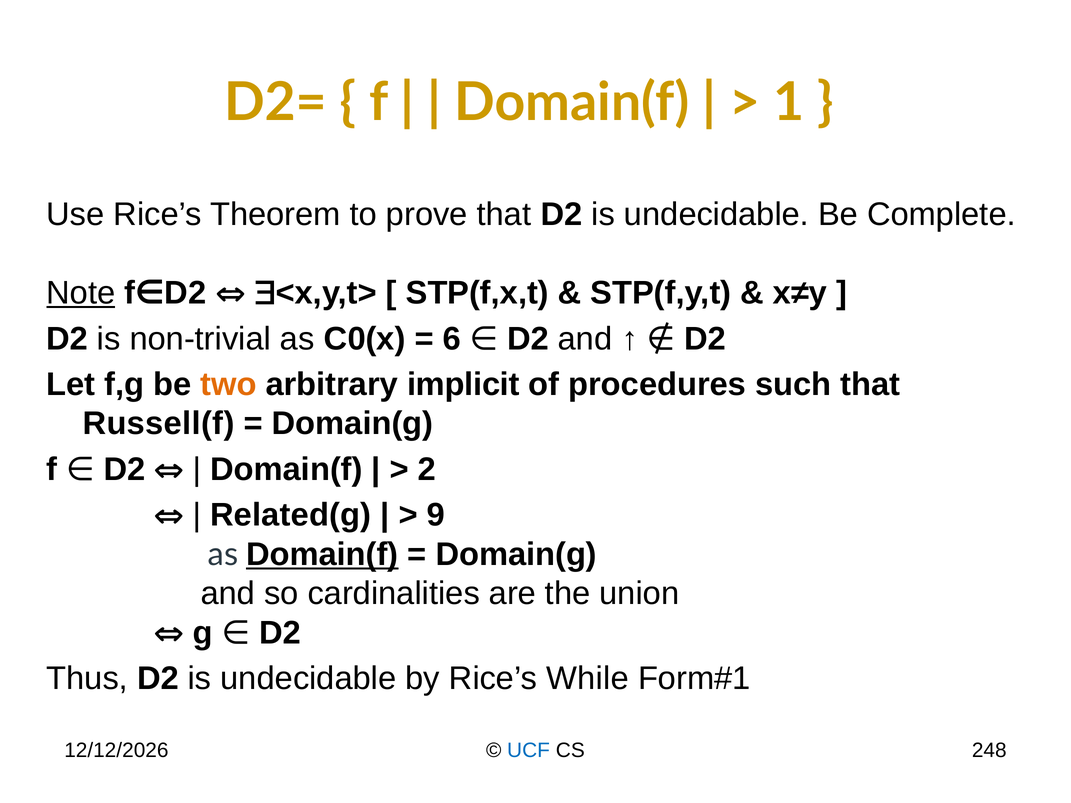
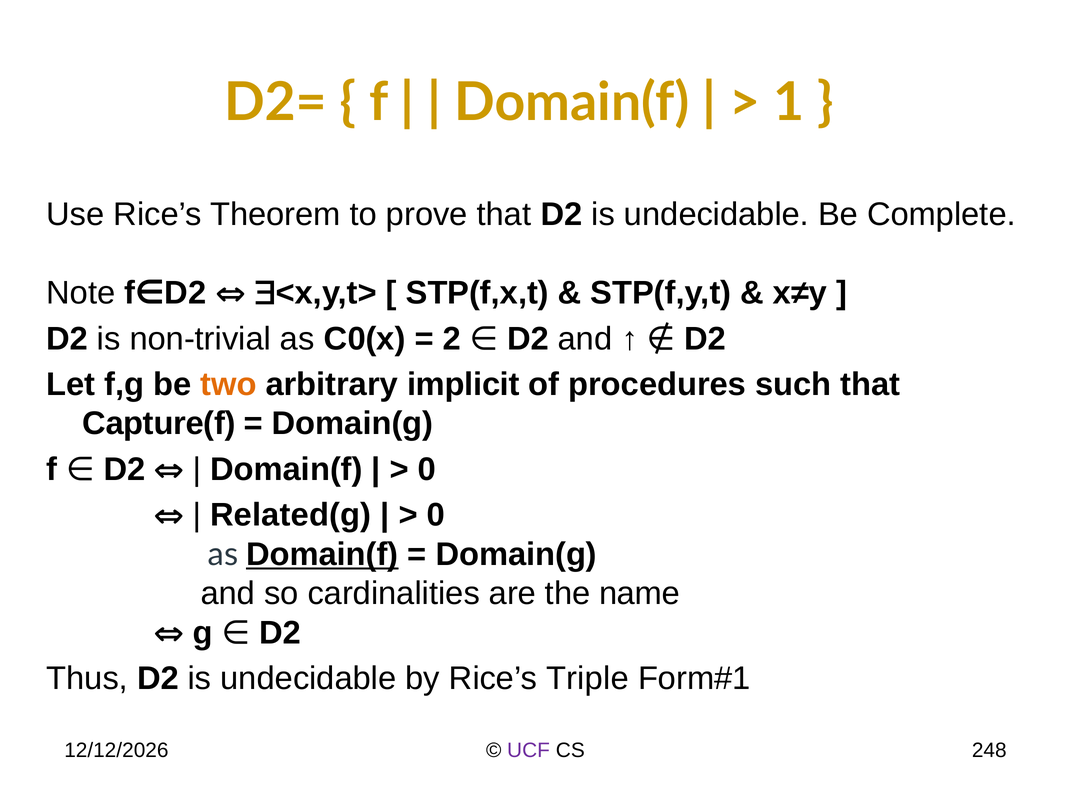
Note underline: present -> none (81, 293)
6: 6 -> 2 (452, 339)
Russell(f: Russell(f -> Capture(f (159, 424)
2: 2 -> 0 (427, 470)
9: 9 -> 0 (436, 515)
union: union -> name (639, 594)
While: While -> Triple (587, 679)
UCF colour: blue -> purple (529, 751)
